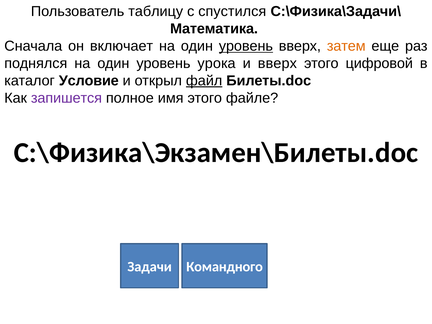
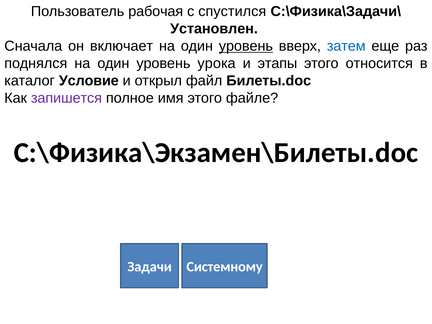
таблицу: таблицу -> рабочая (156, 12)
Математика: Математика -> Установлен (214, 29)
затем colour: orange -> blue (346, 46)
и вверх: вверх -> этапы (277, 63)
цифровой: цифровой -> относится (379, 63)
файл underline: present -> none (204, 81)
Командного: Командного -> Системному (225, 267)
